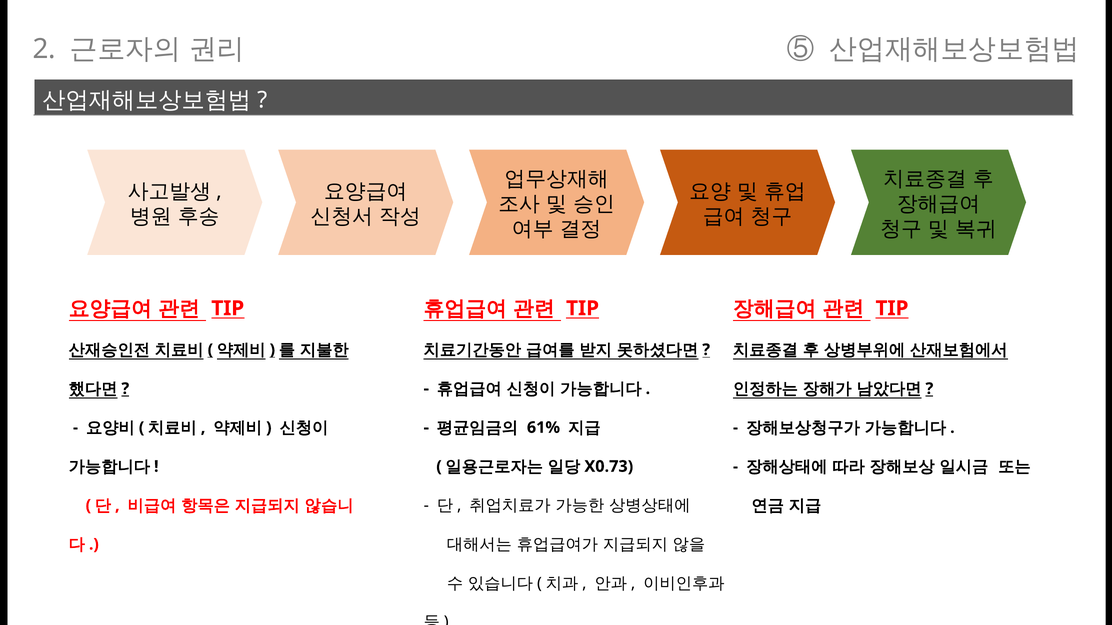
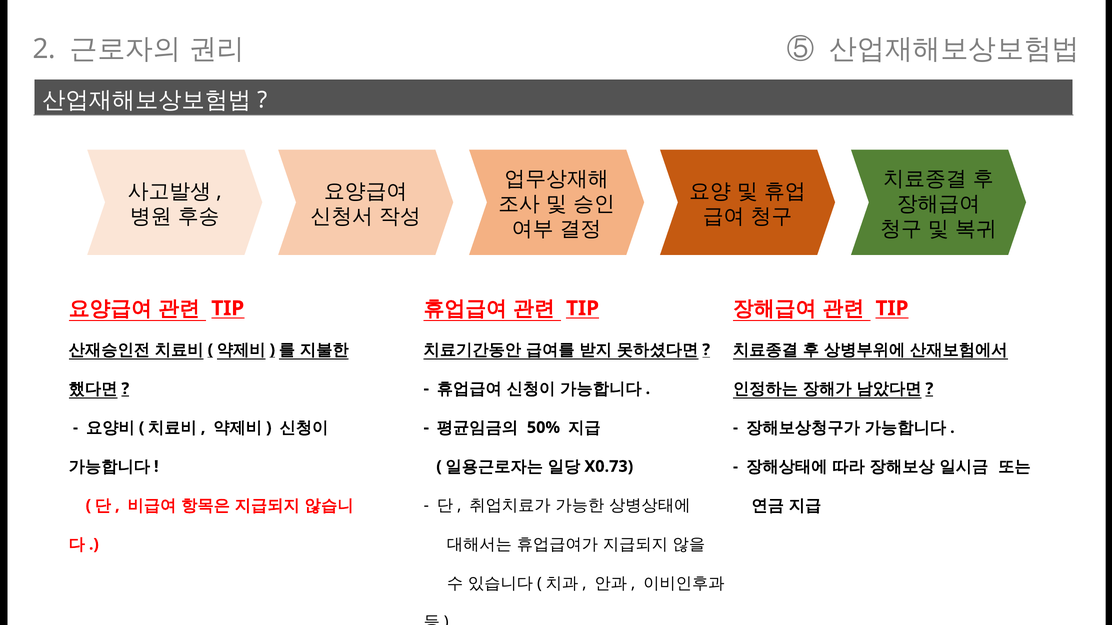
61%: 61% -> 50% (543, 428)
